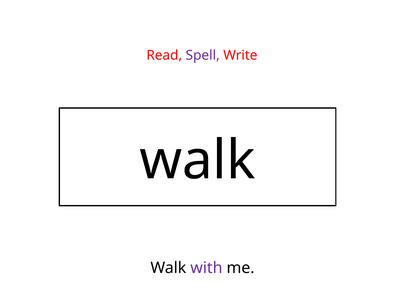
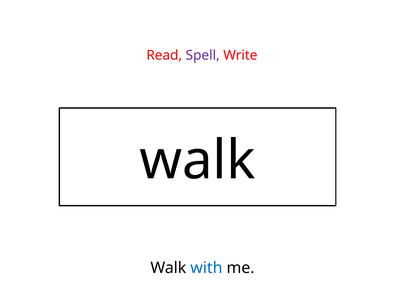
with colour: purple -> blue (206, 268)
